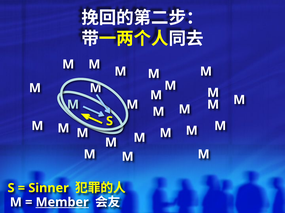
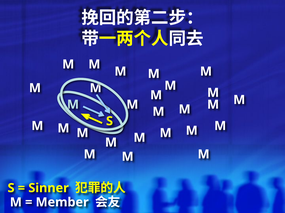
Member underline: present -> none (62, 203)
